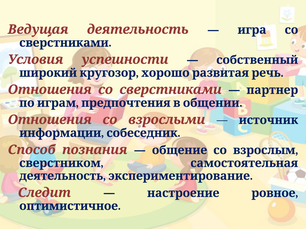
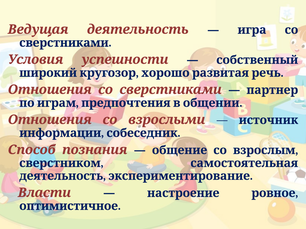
Следит: Следит -> Власти (44, 193)
